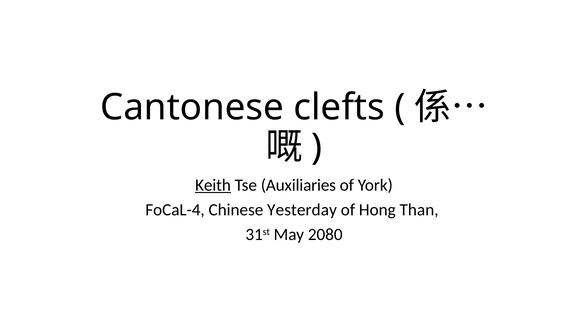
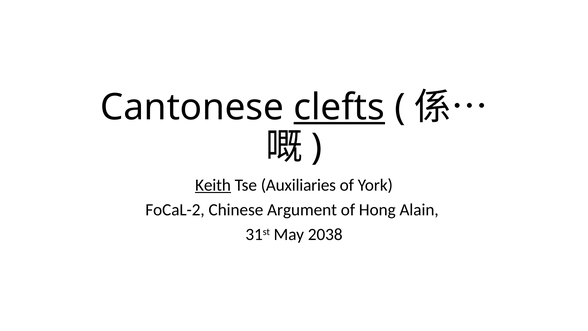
clefts underline: none -> present (339, 107)
FoCaL-4: FoCaL-4 -> FoCaL-2 (175, 210)
Yesterday: Yesterday -> Argument (302, 210)
Than: Than -> Alain (419, 210)
2080: 2080 -> 2038 (325, 234)
